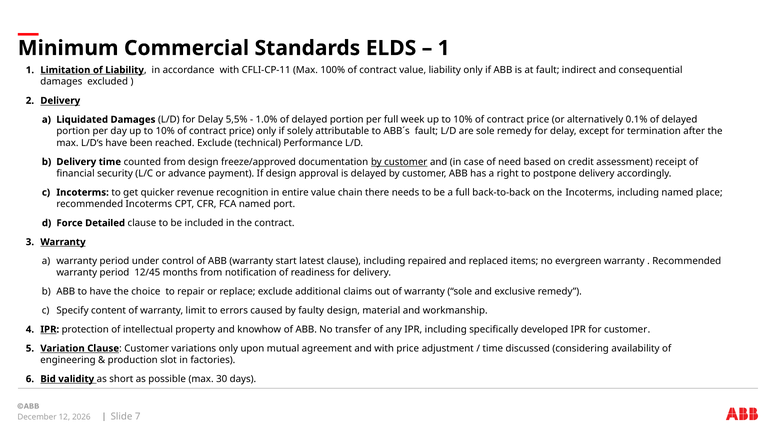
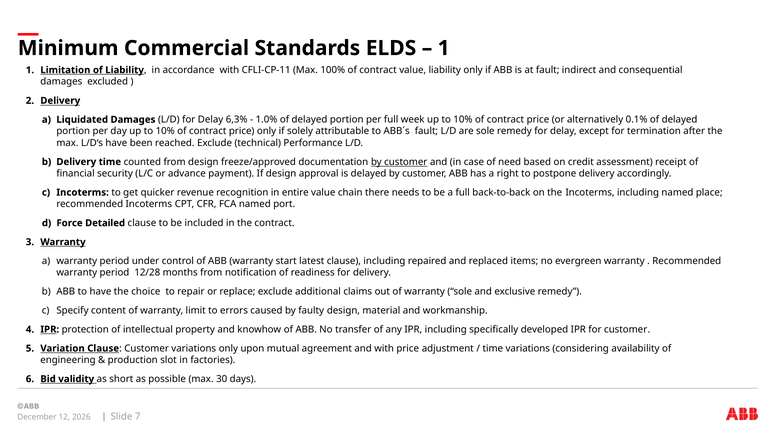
5,5%: 5,5% -> 6,3% (237, 119)
12/45: 12/45 -> 12/28 (147, 272)
time discussed: discussed -> variations (528, 348)
